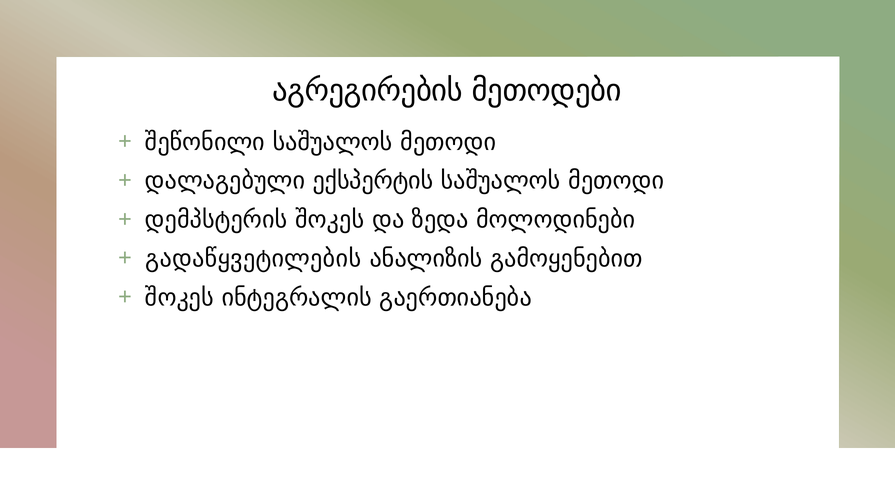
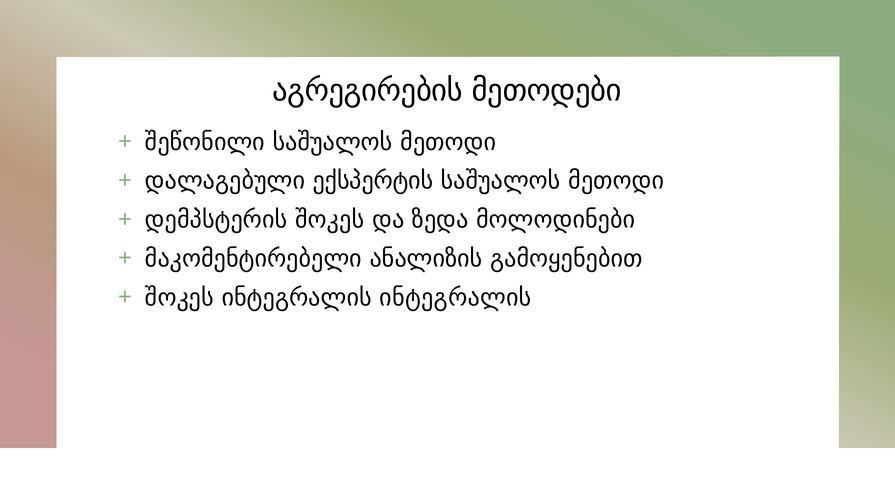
გადაწყვეტილების: გადაწყვეტილების -> მაკომენტირებელი (253, 259)
ინტეგრალის გაერთიანება: გაერთიანება -> ინტეგრალის (456, 298)
